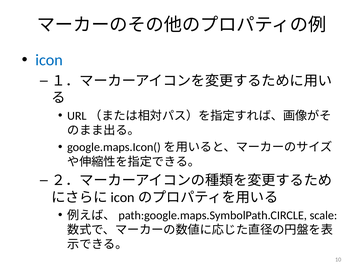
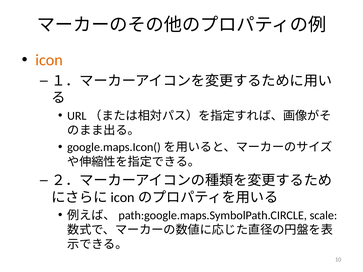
icon colour: blue -> orange (49, 60)
